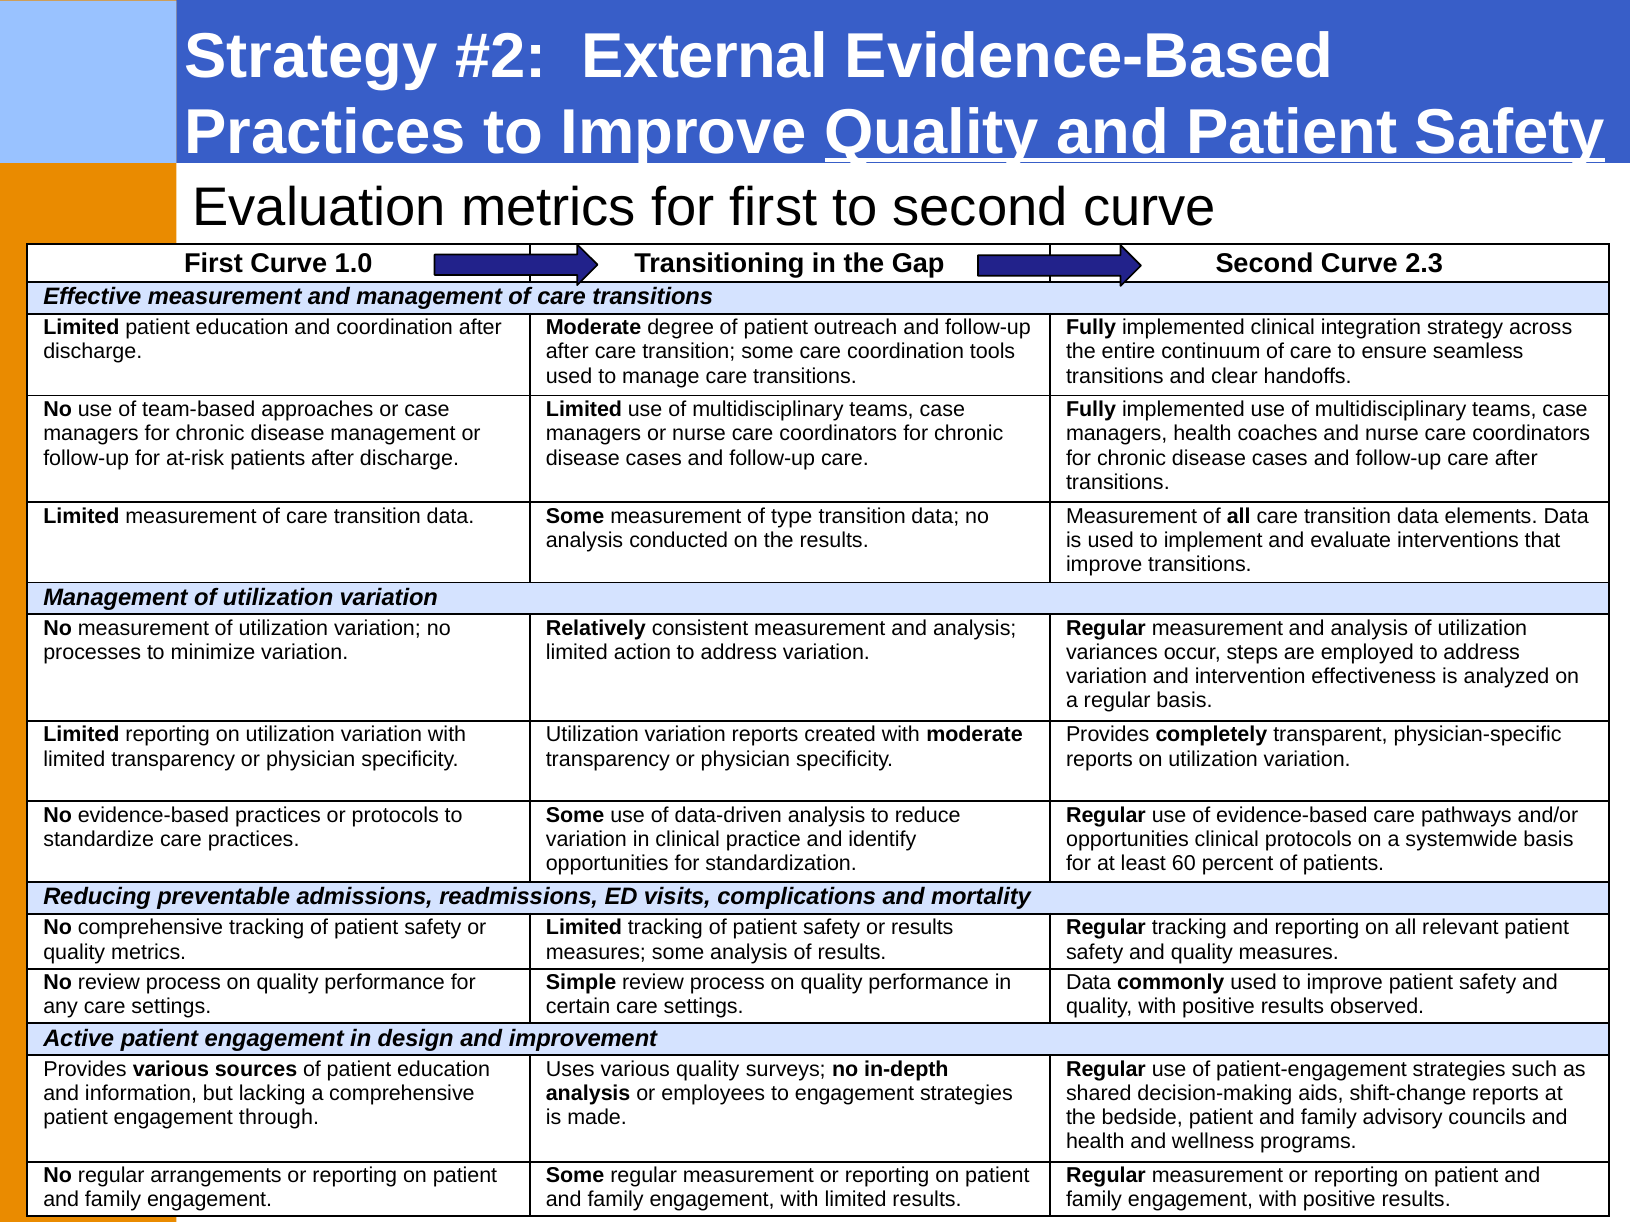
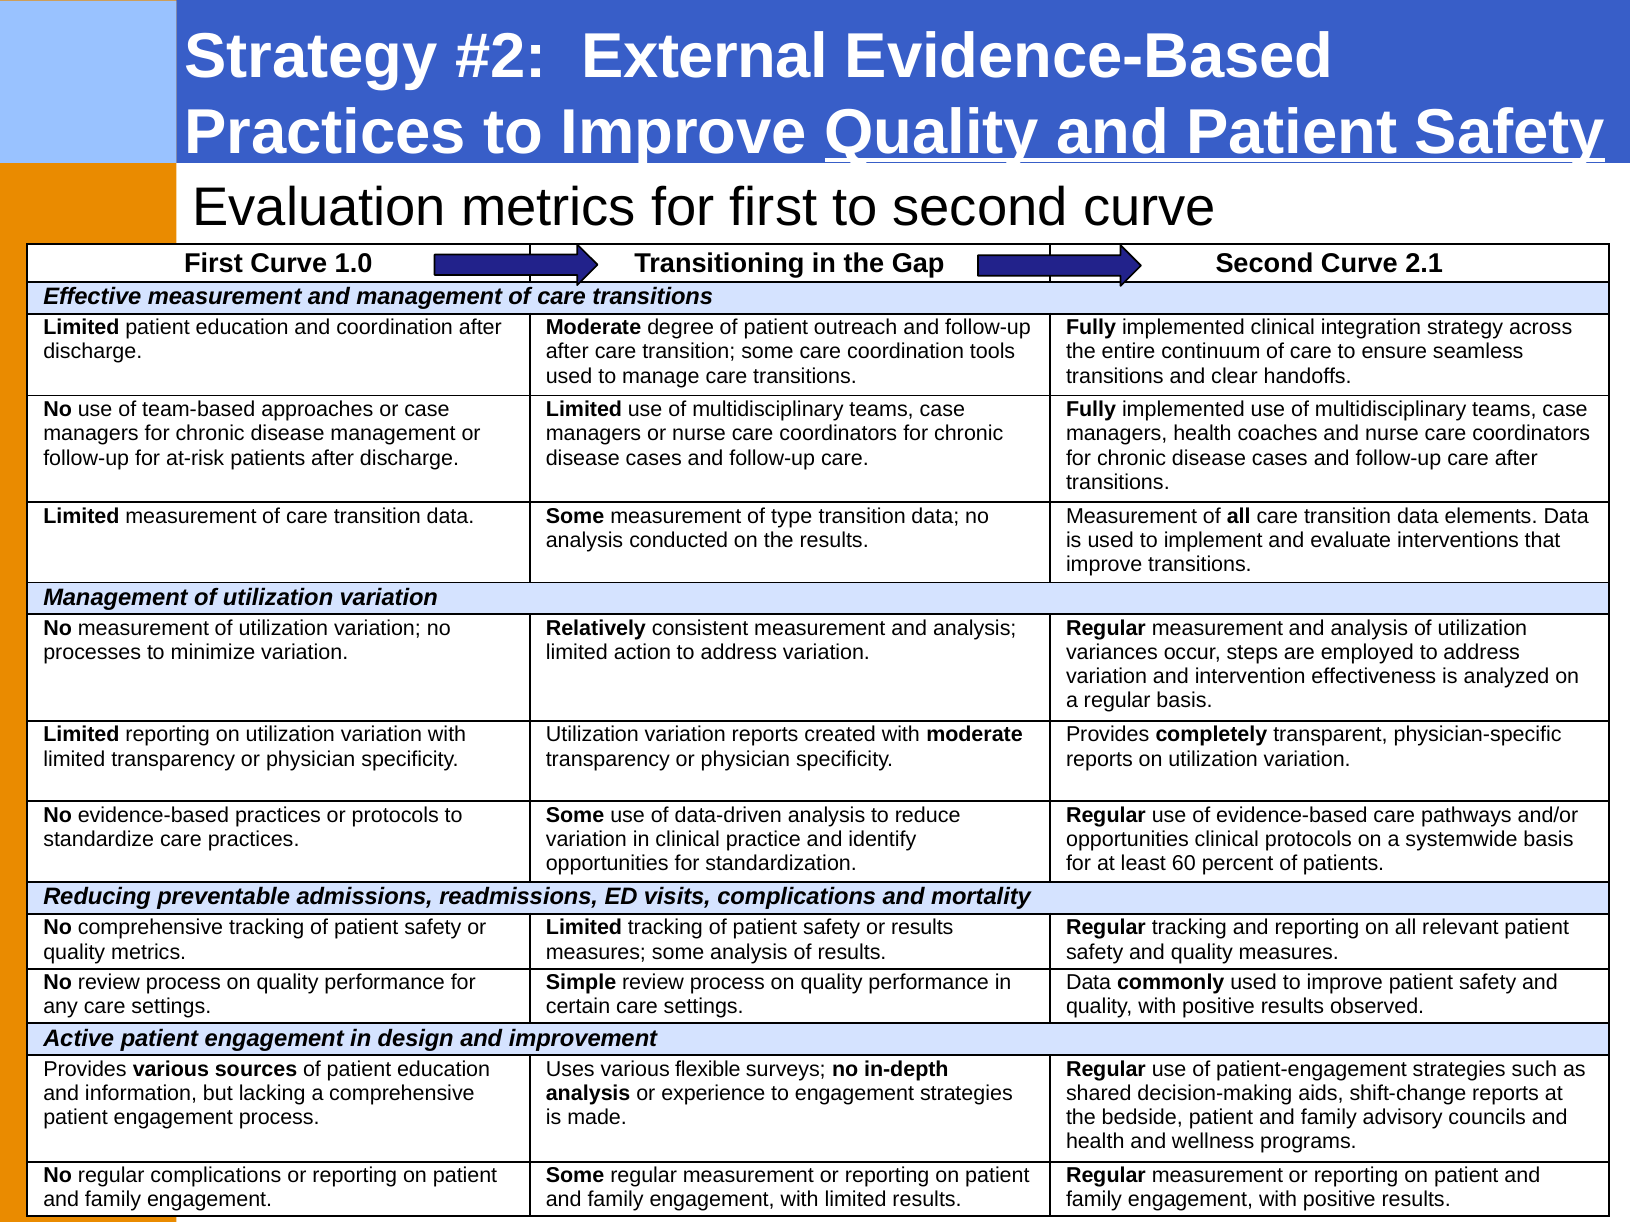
2.3: 2.3 -> 2.1 (1424, 263)
various quality: quality -> flexible (708, 1070)
employees: employees -> experience (713, 1094)
engagement through: through -> process (279, 1118)
regular arrangements: arrangements -> complications (216, 1176)
